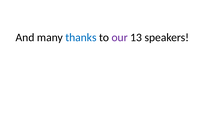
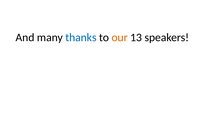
our colour: purple -> orange (120, 38)
